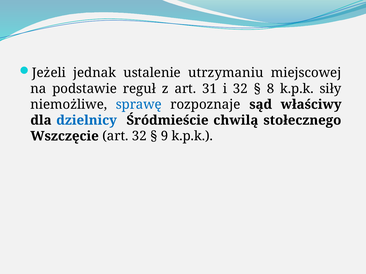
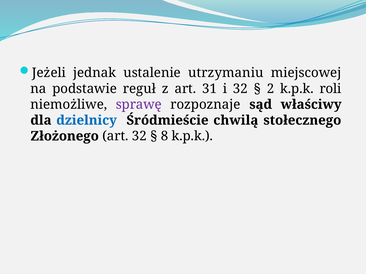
8: 8 -> 2 (271, 89)
siły: siły -> roli (330, 89)
sprawę colour: blue -> purple (139, 105)
Wszczęcie: Wszczęcie -> Złożonego (65, 136)
9: 9 -> 8 (164, 136)
